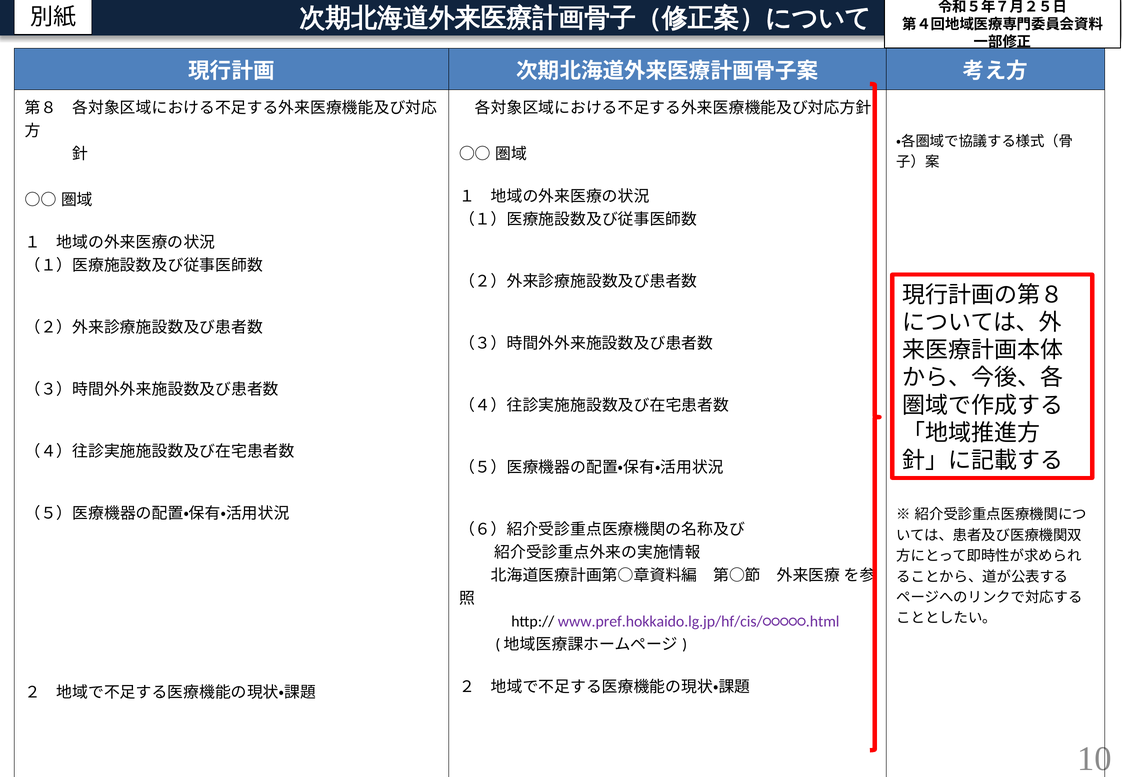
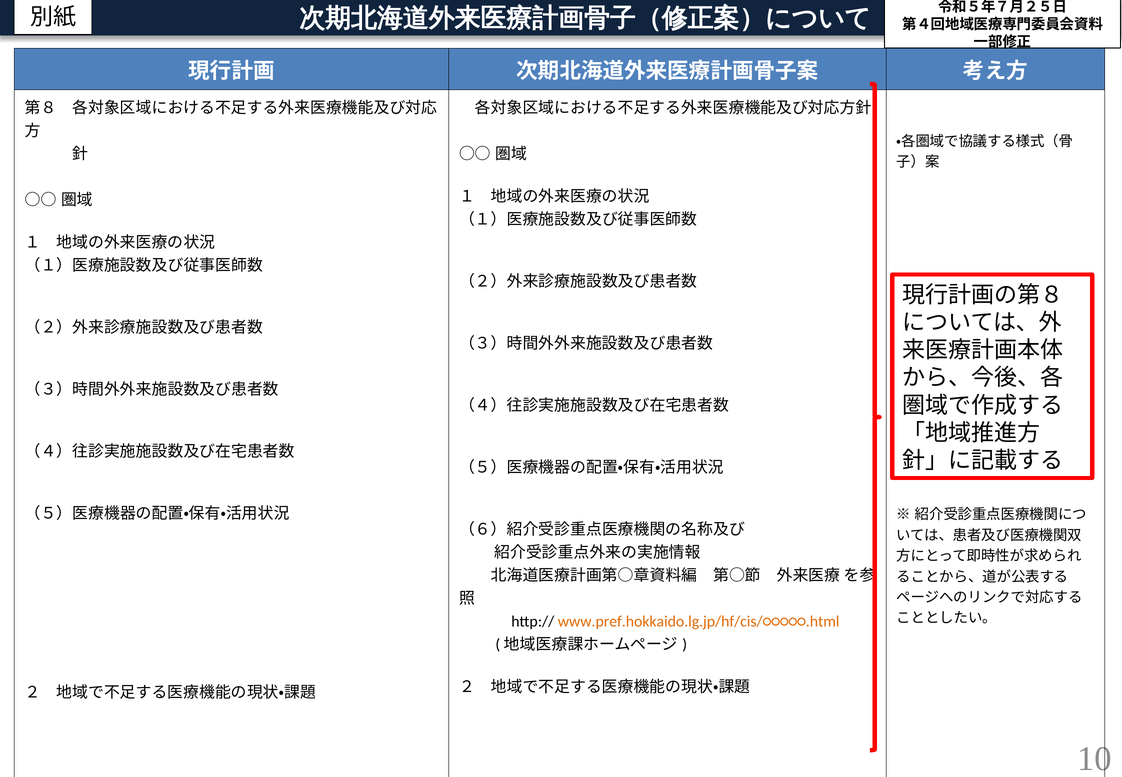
www.pref.hokkaido.lg.jp/hf/cis/○○○○○.html colour: purple -> orange (699, 621)
